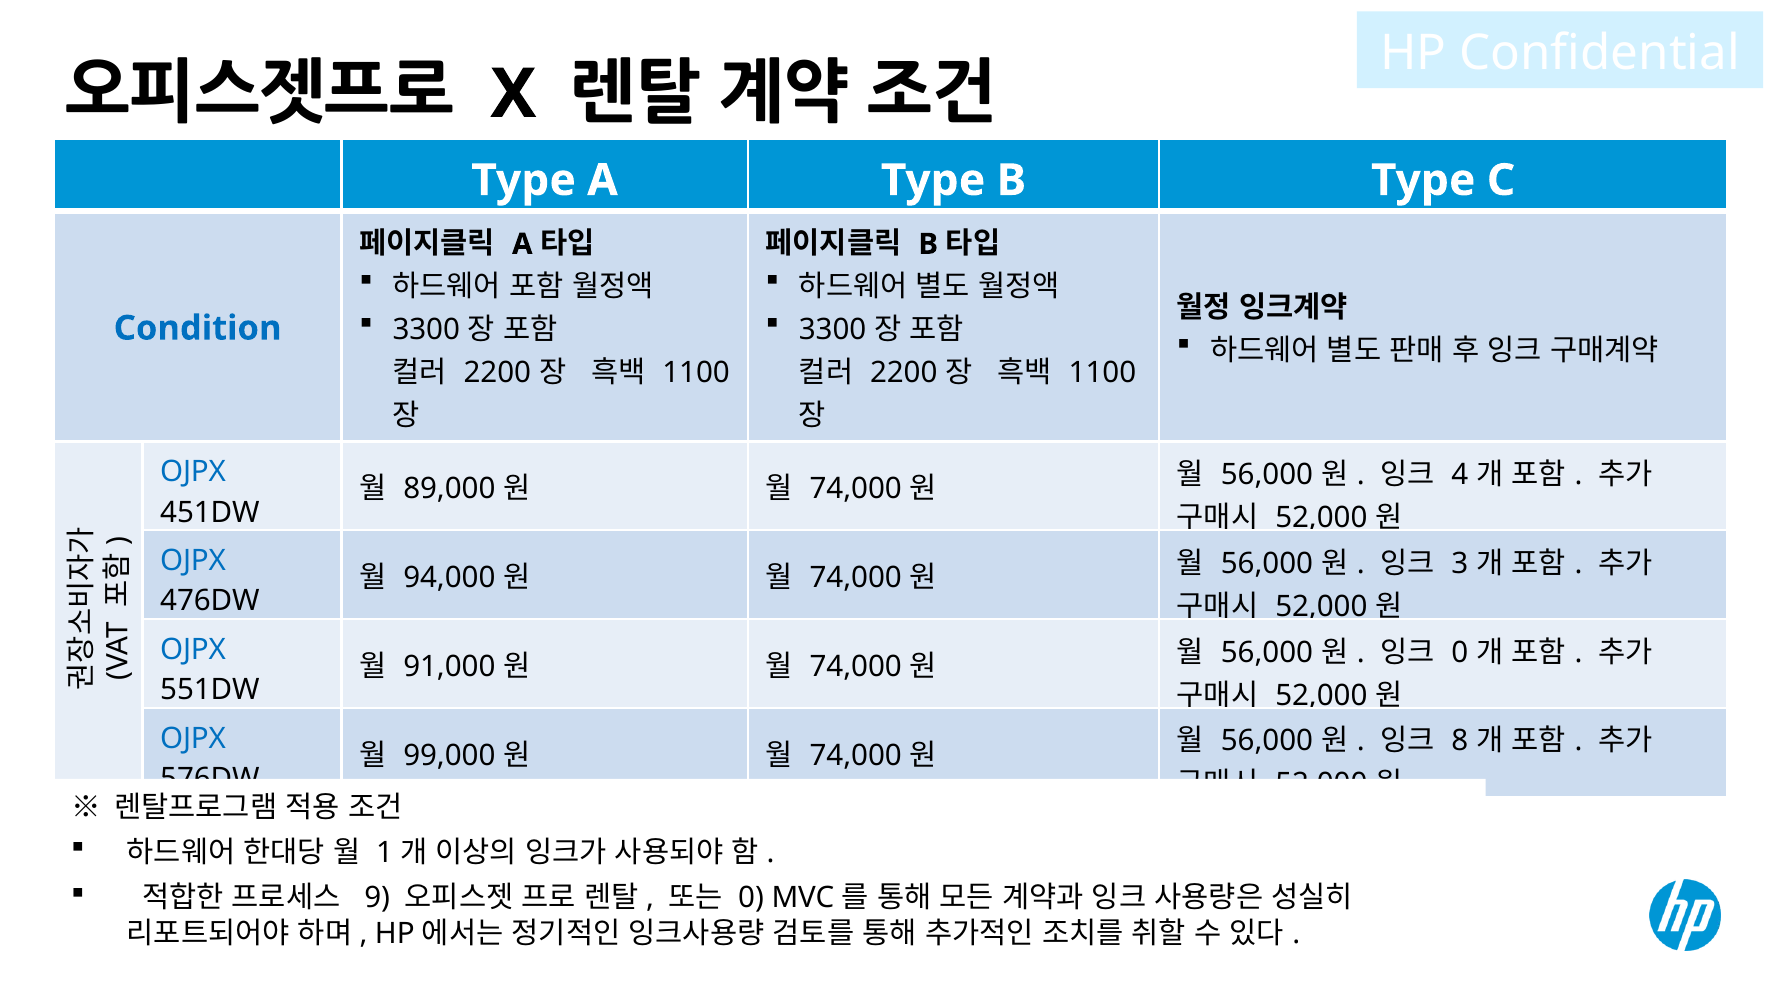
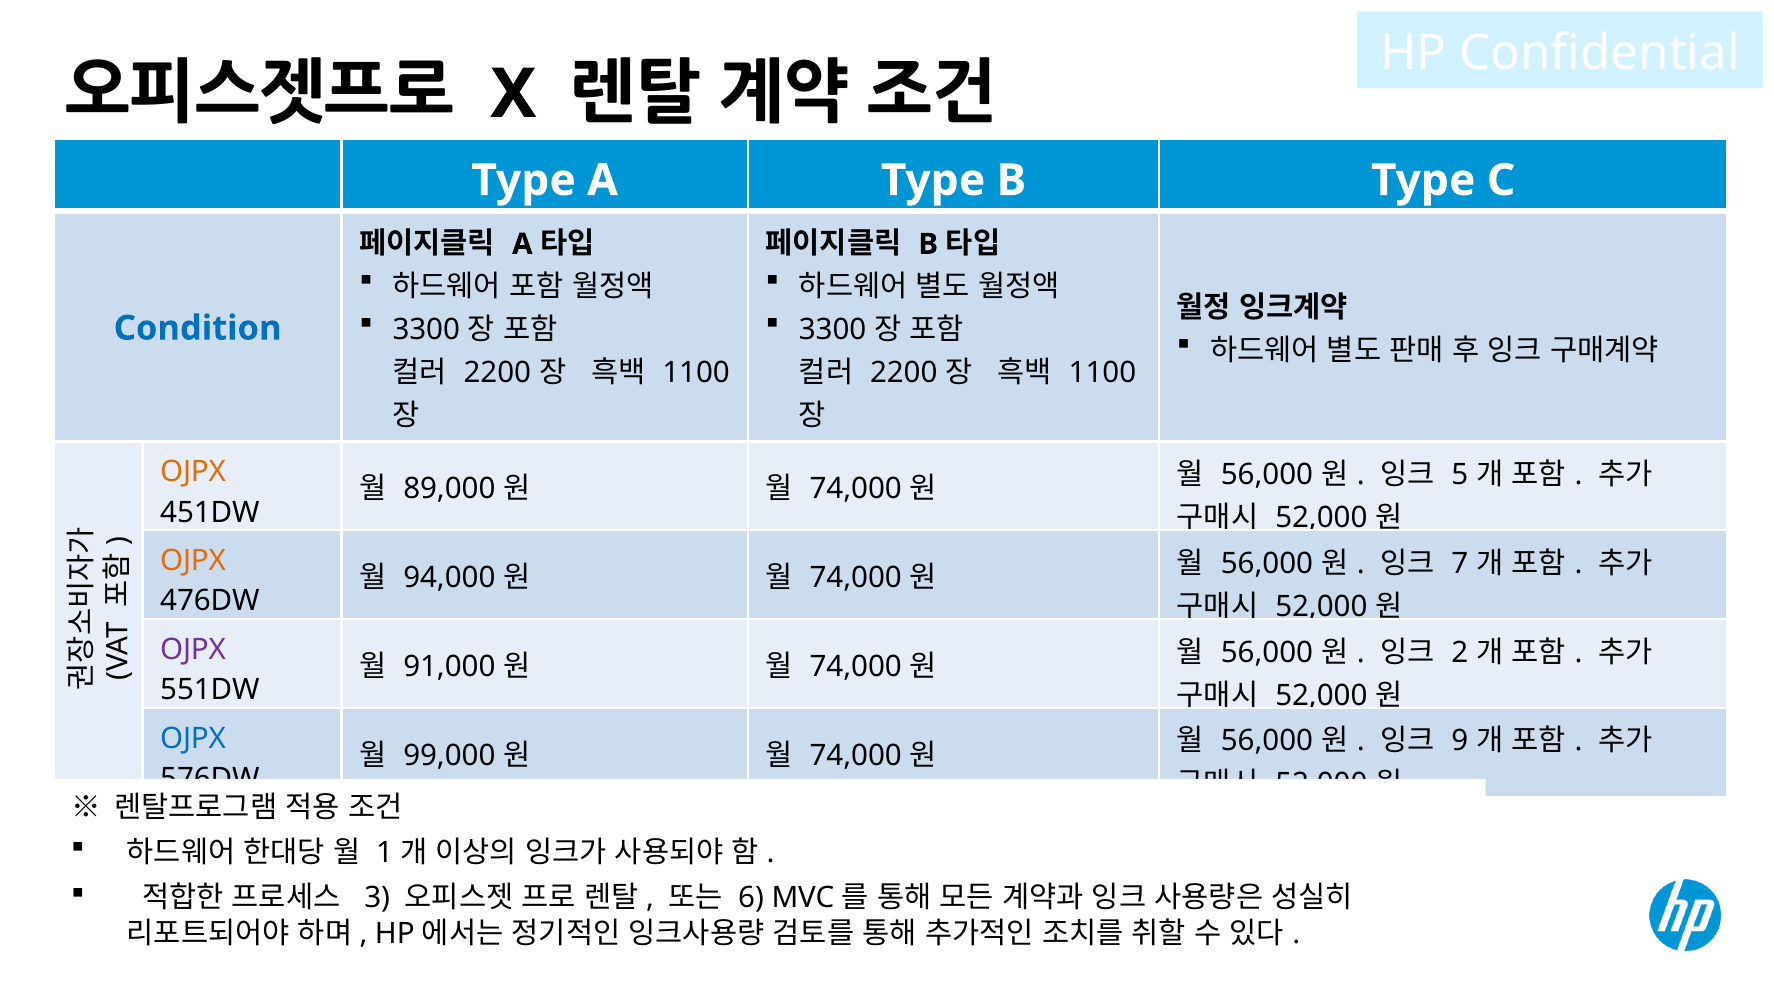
OJPX colour: blue -> orange (193, 472)
4: 4 -> 5 (1460, 475)
OJPX colour: blue -> orange (193, 561)
3: 3 -> 7 (1460, 564)
OJPX colour: blue -> purple (193, 650)
0: 0 -> 2 (1460, 652)
8: 8 -> 9 (1460, 741)
9: 9 -> 3 (377, 898)
0: 0 -> 6 (751, 898)
